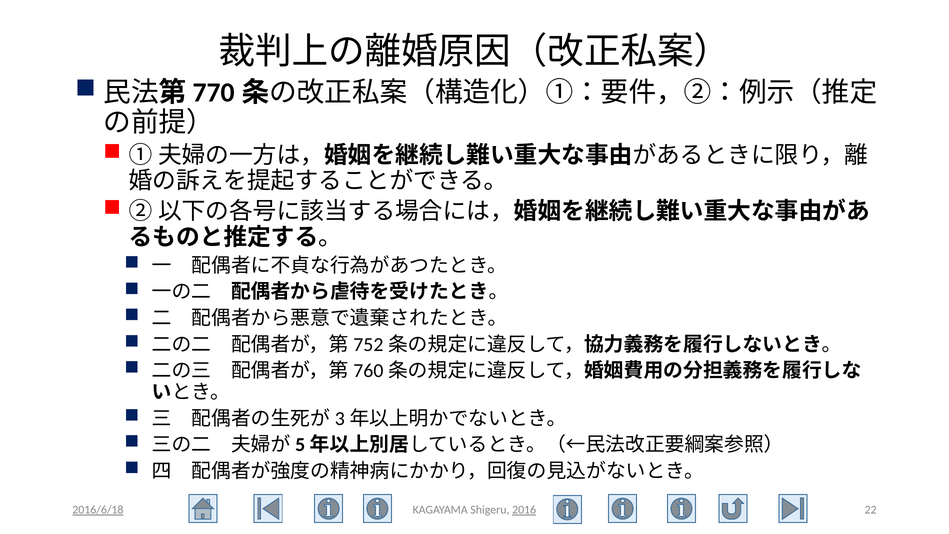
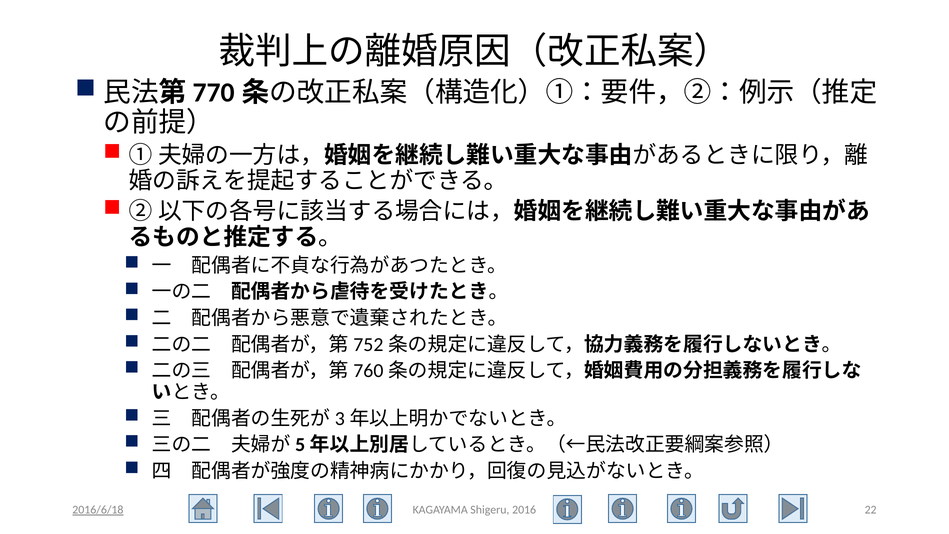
2016 underline: present -> none (524, 510)
